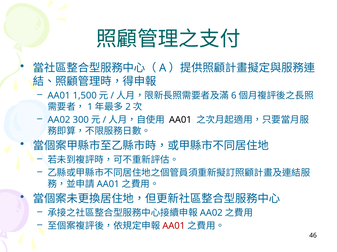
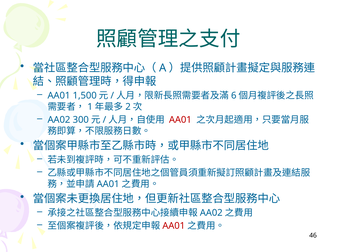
AA01 colour: black -> red (180, 120)
